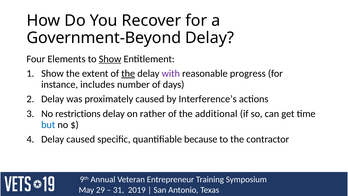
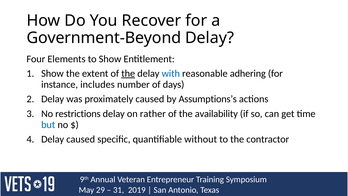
Show underline: present -> none (110, 59)
with colour: purple -> blue (171, 73)
progress: progress -> adhering (248, 73)
Interference’s: Interference’s -> Assumptions’s (208, 99)
additional: additional -> availability (216, 114)
because: because -> without (201, 139)
